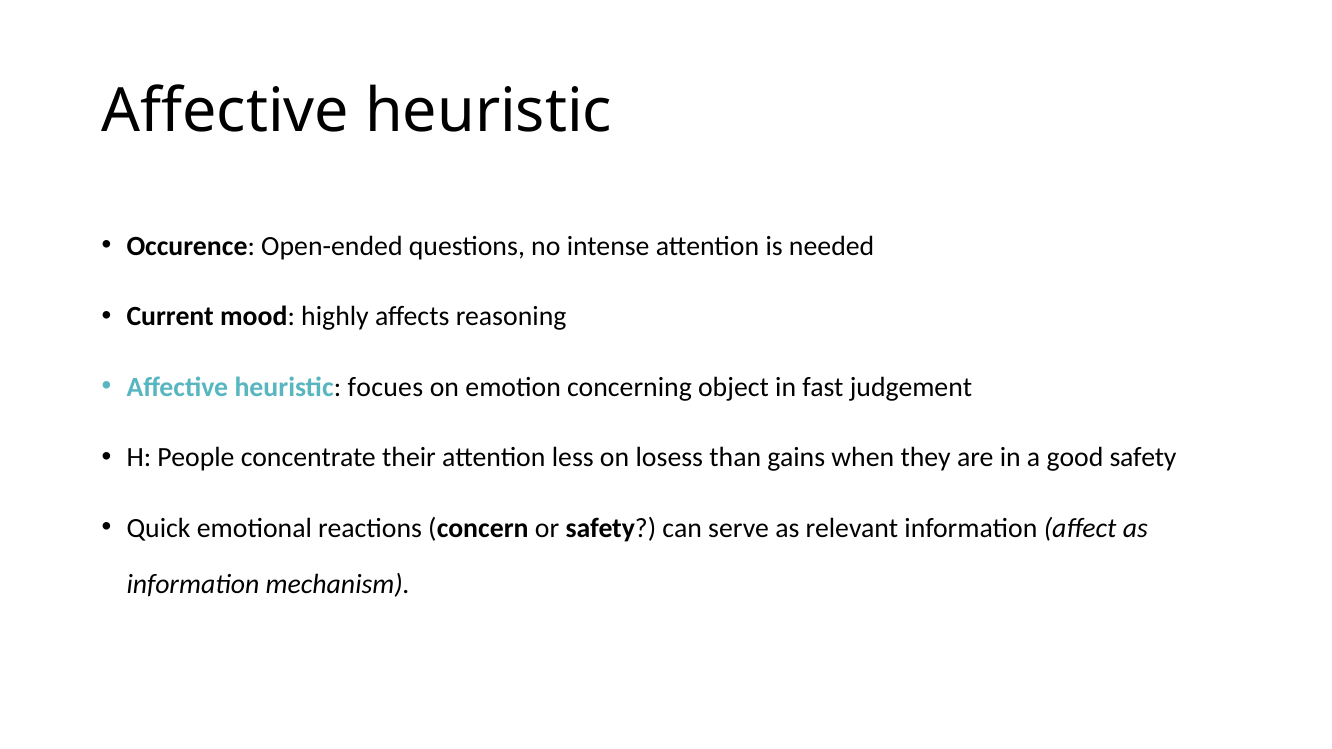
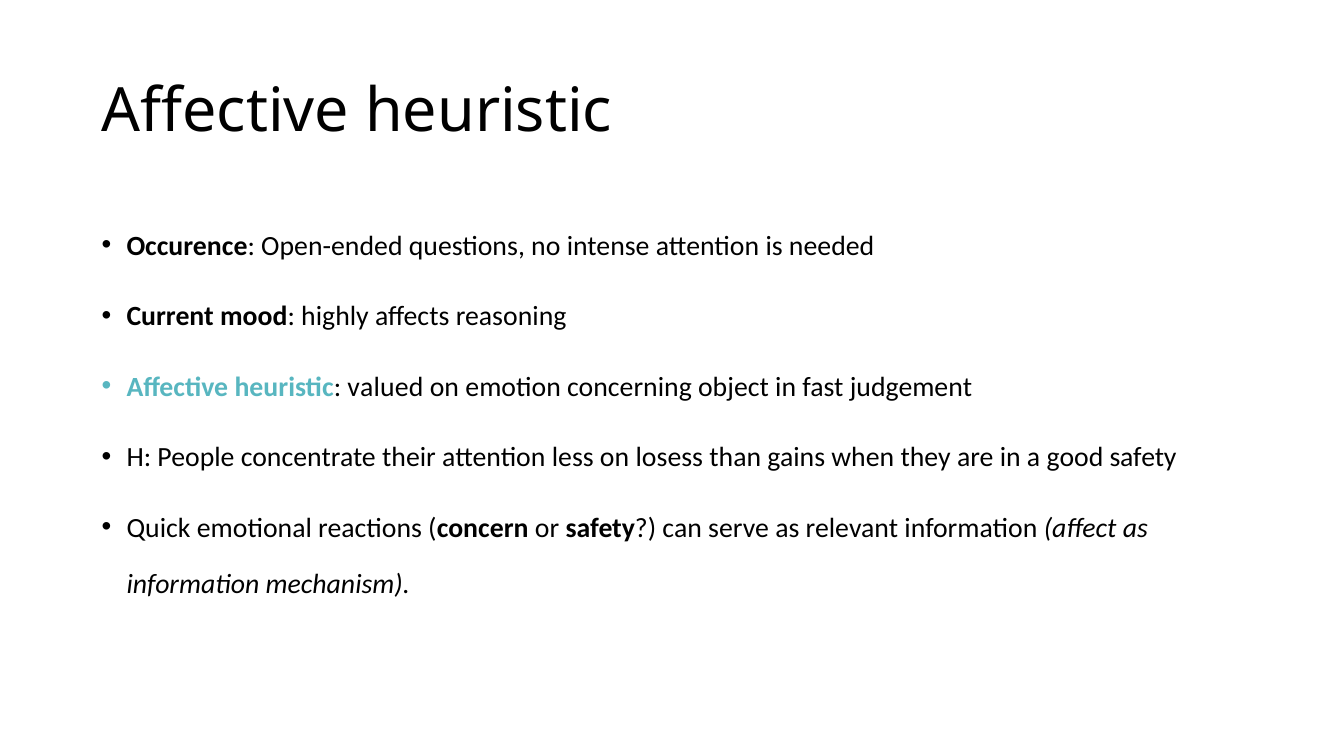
focues: focues -> valued (385, 387)
